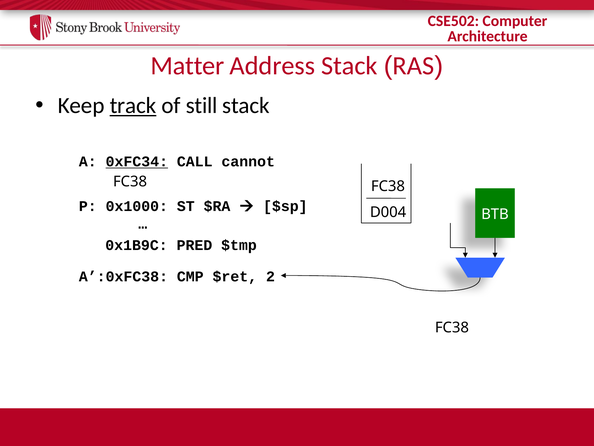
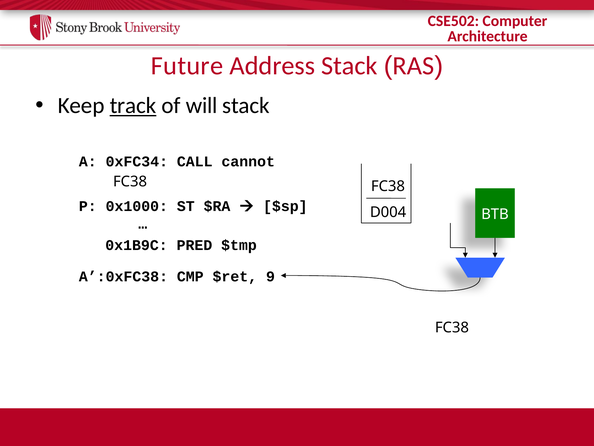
Matter: Matter -> Future (187, 66)
still: still -> will (202, 106)
0xFC34 underline: present -> none (137, 161)
2: 2 -> 9 (270, 276)
